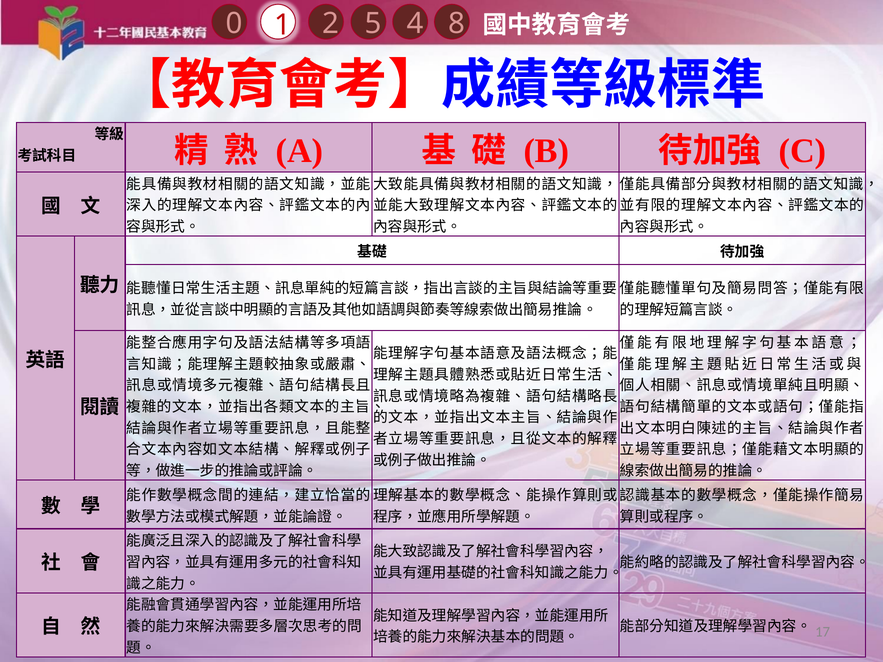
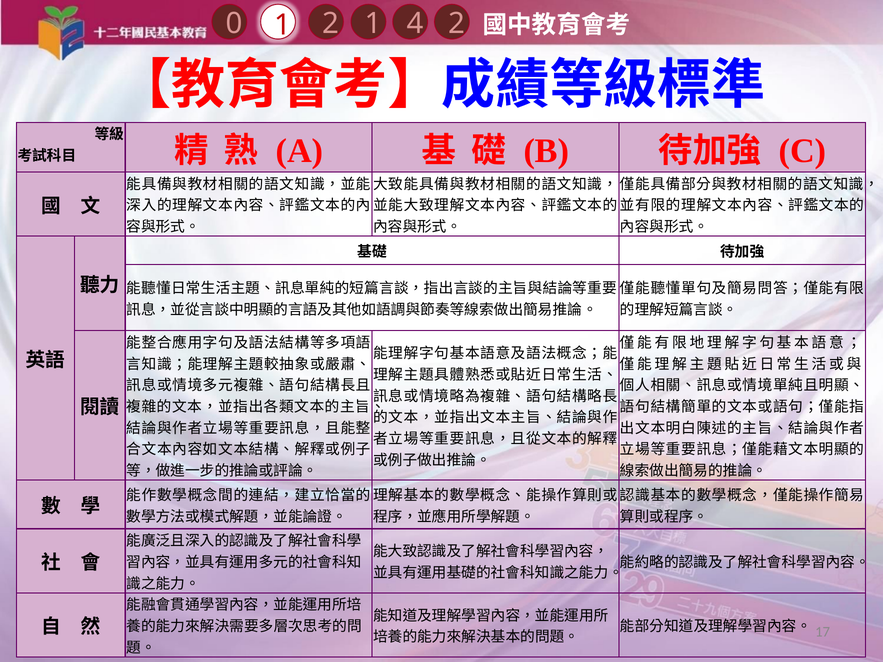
4 8: 8 -> 2 (457, 24)
1 5: 5 -> 1 (373, 24)
